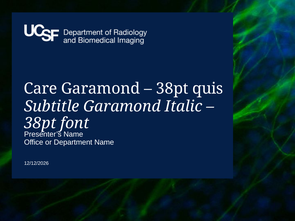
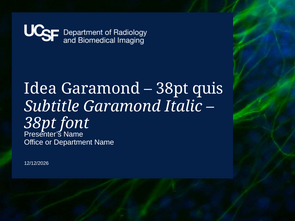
Care: Care -> Idea (40, 89)
